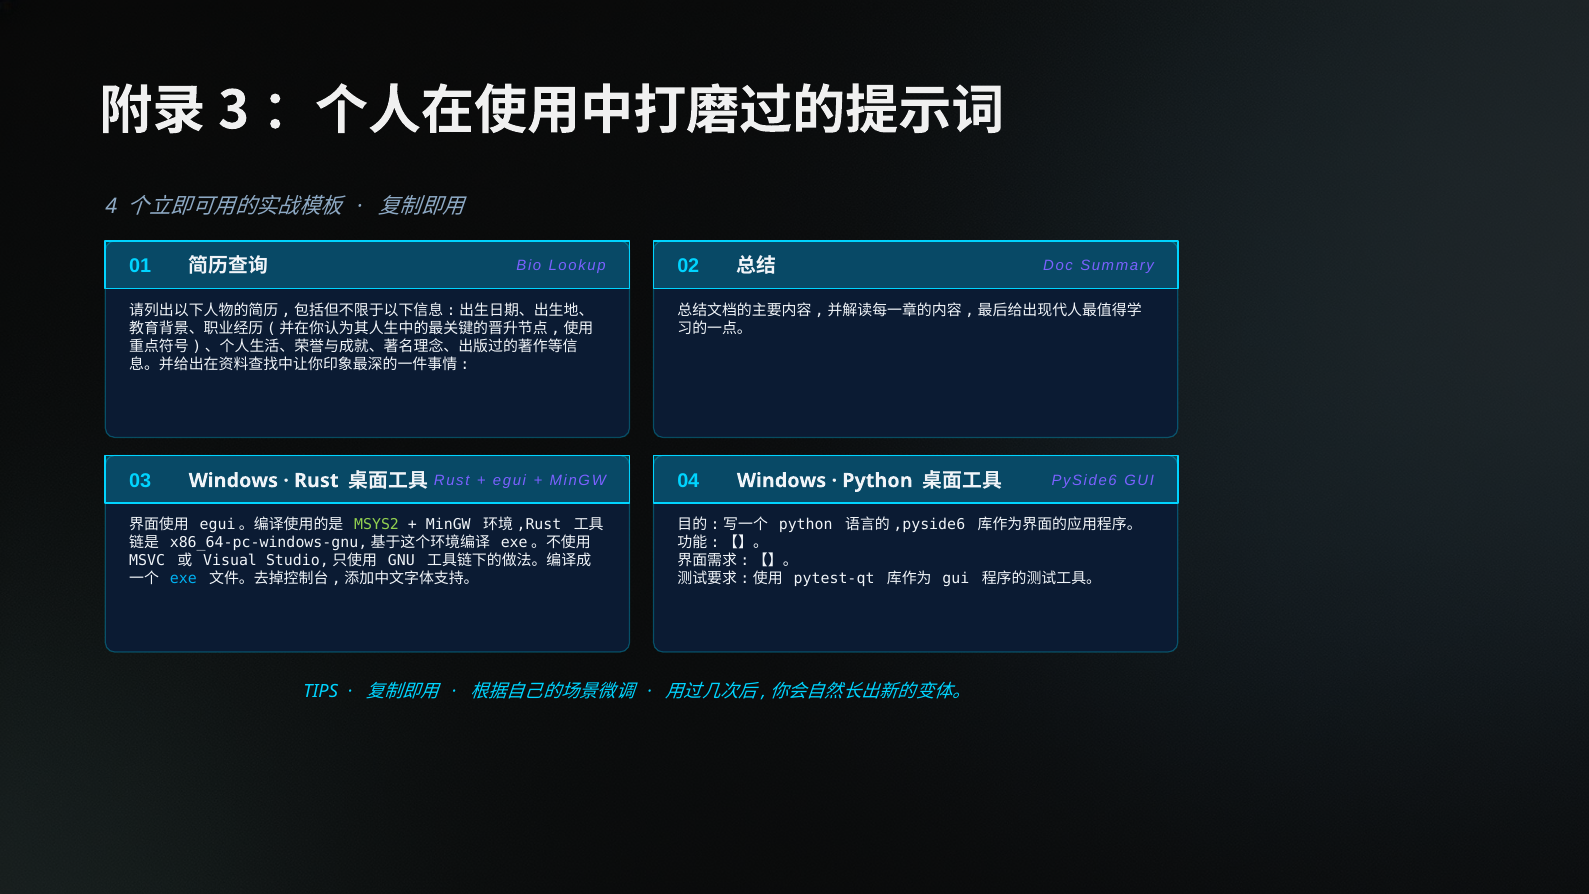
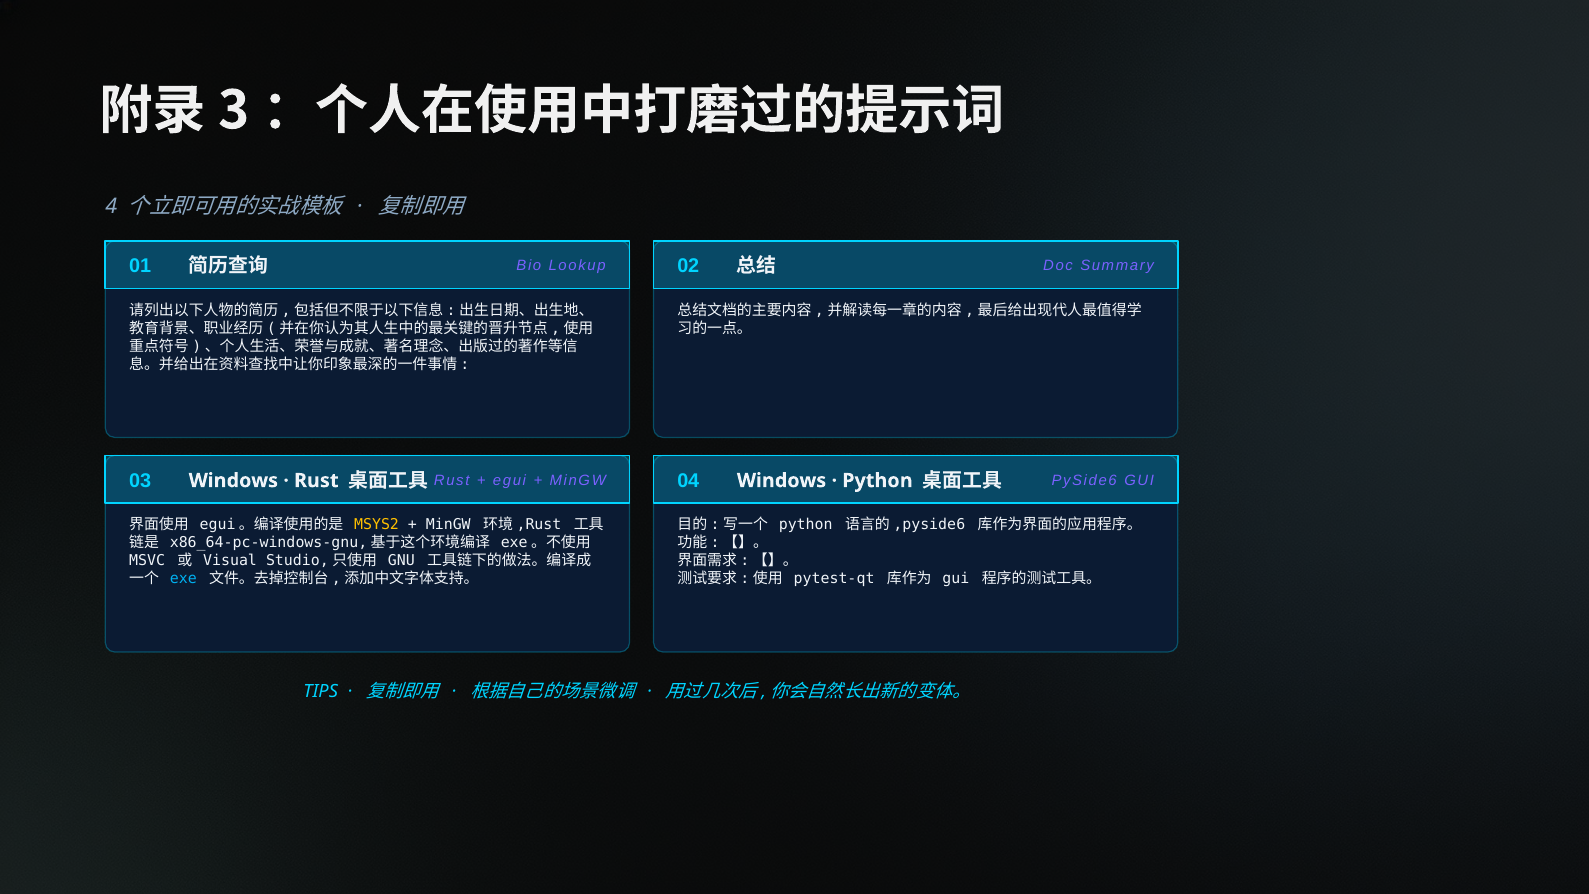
MSYS2 colour: light green -> yellow (377, 525)
